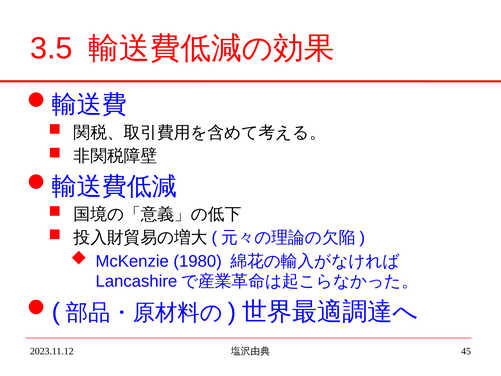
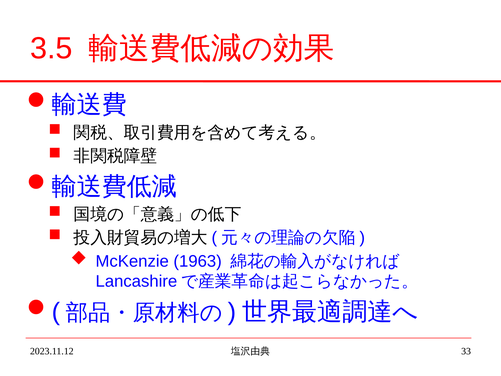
1980: 1980 -> 1963 (198, 261)
45: 45 -> 33 (466, 351)
